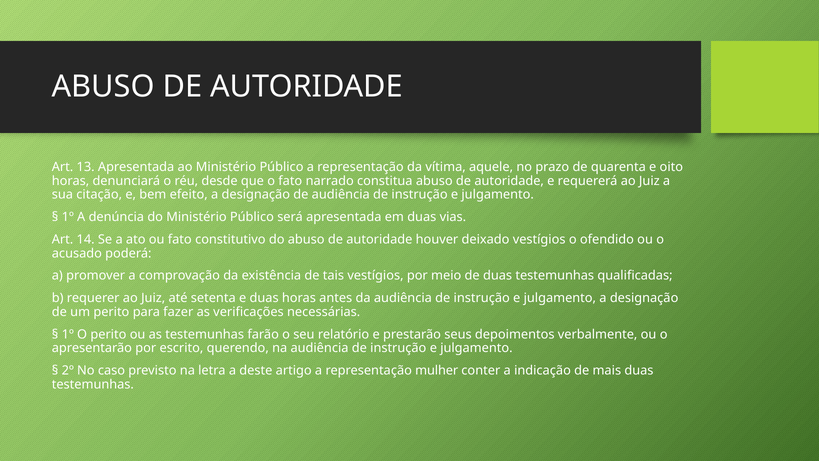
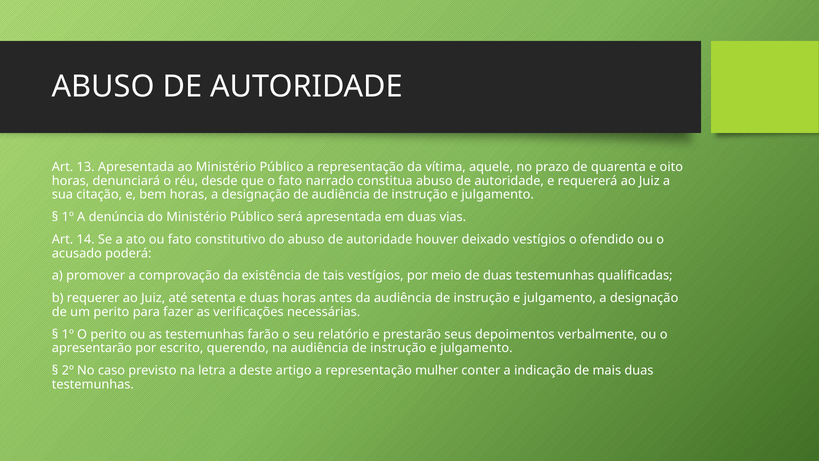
bem efeito: efeito -> horas (189, 195)
